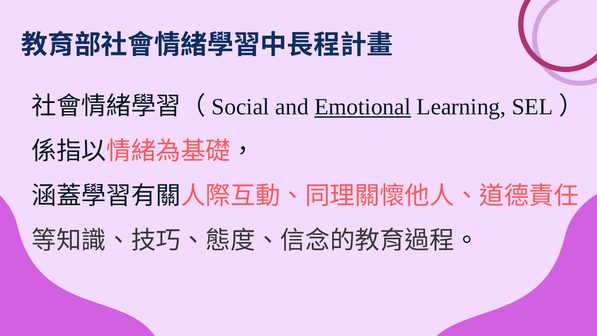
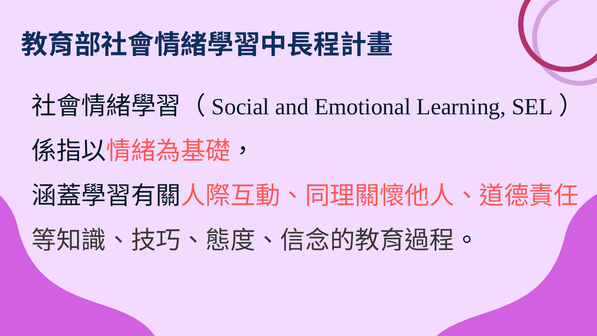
Emotional underline: present -> none (363, 107)
